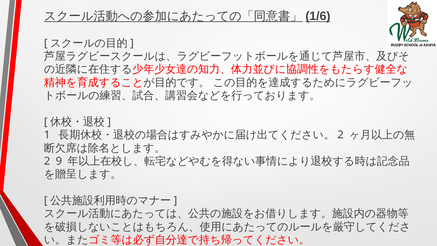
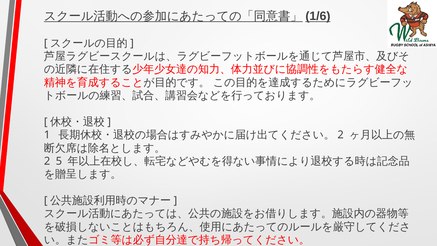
9: 9 -> 5 (59, 161)
